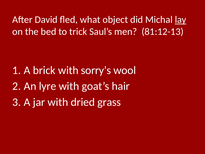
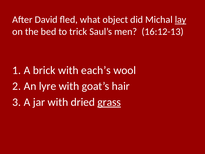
81:12-13: 81:12-13 -> 16:12-13 (163, 32)
sorry’s: sorry’s -> each’s (96, 70)
grass underline: none -> present (109, 102)
